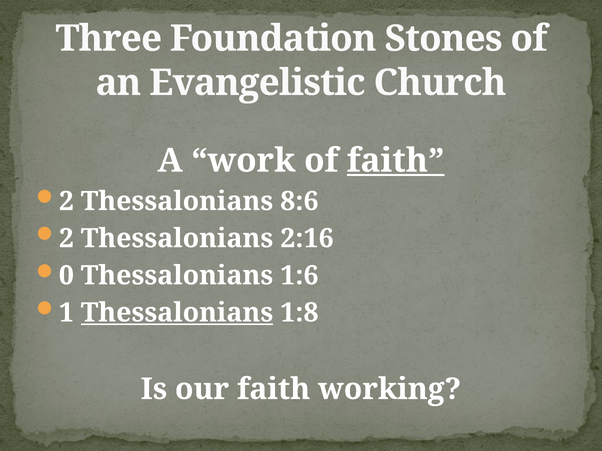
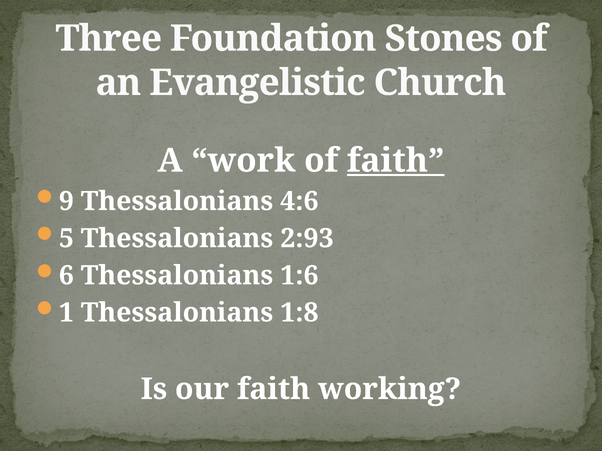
2: 2 -> 9 (66, 201)
8:6: 8:6 -> 4:6 (299, 201)
2: 2 -> 5 (66, 239)
2:16: 2:16 -> 2:93 (307, 239)
0: 0 -> 6 (66, 276)
Thessalonians underline: present -> none (177, 313)
